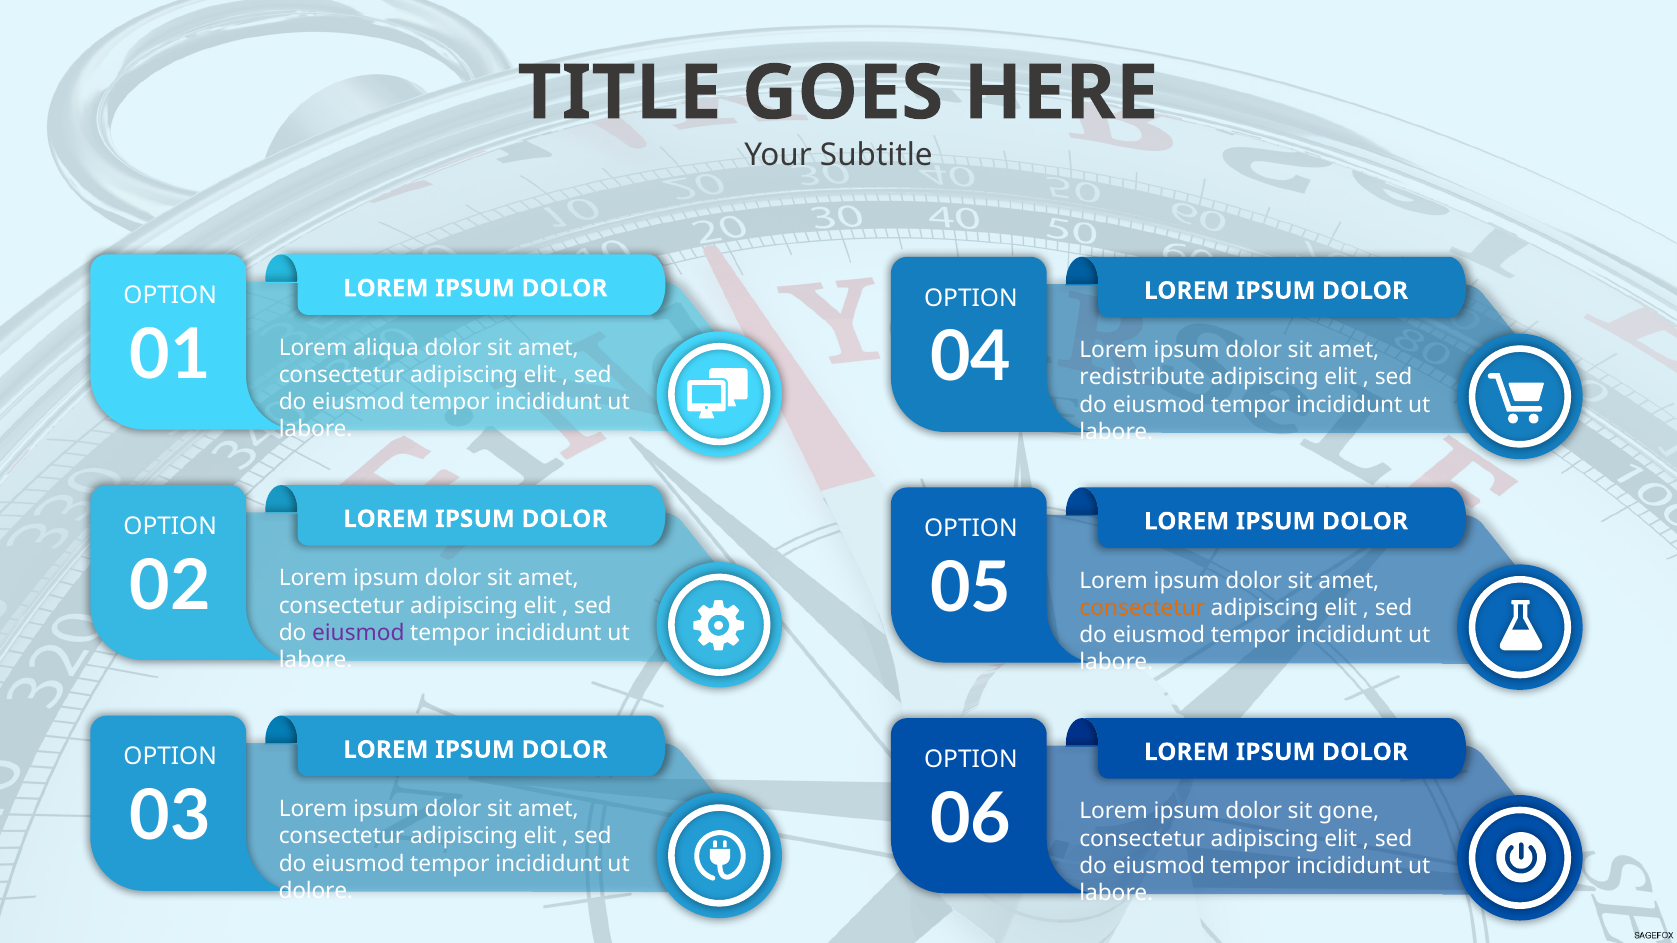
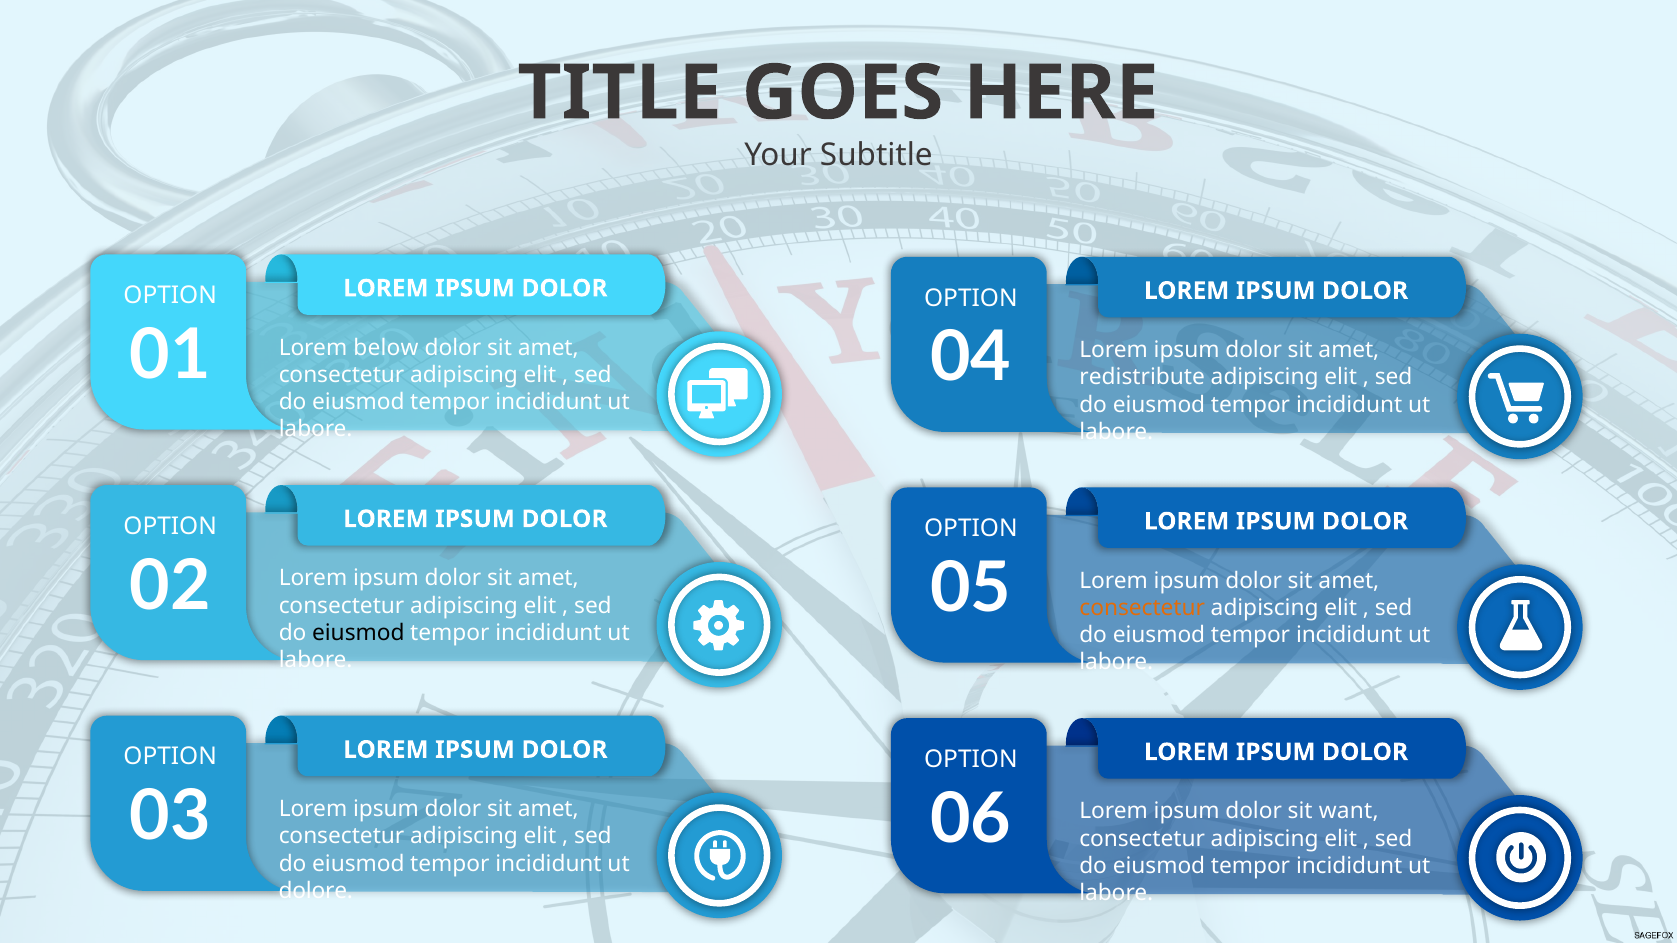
aliqua: aliqua -> below (386, 348)
eiusmod colour: purple -> black (358, 633)
gone: gone -> want (1349, 812)
